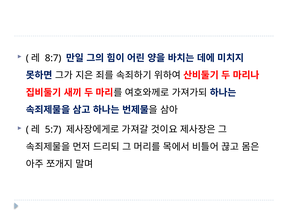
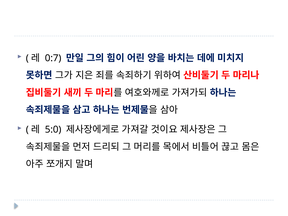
8:7: 8:7 -> 0:7 (53, 58)
5:7: 5:7 -> 5:0 (53, 130)
